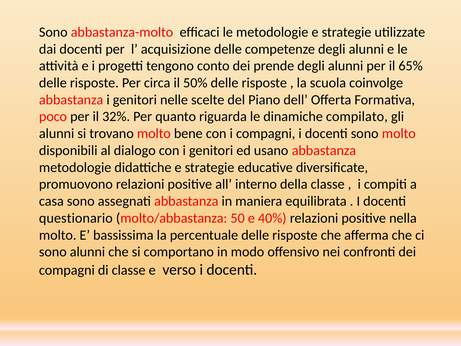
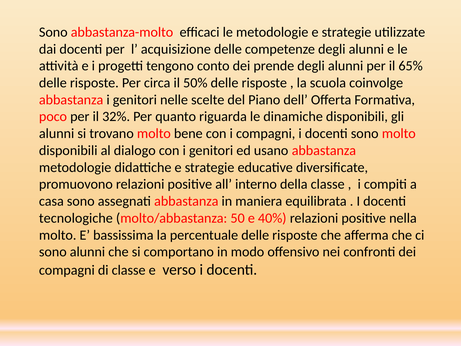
dinamiche compilato: compilato -> disponibili (357, 117)
questionario: questionario -> tecnologiche (76, 218)
